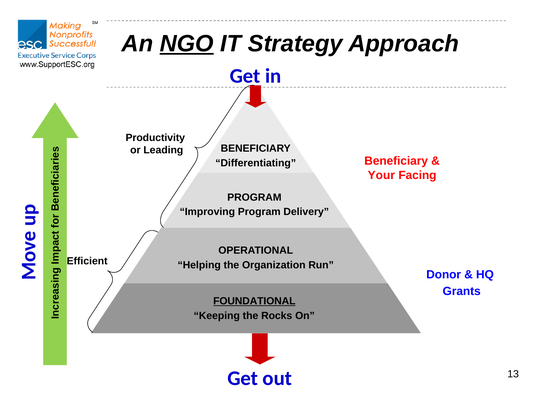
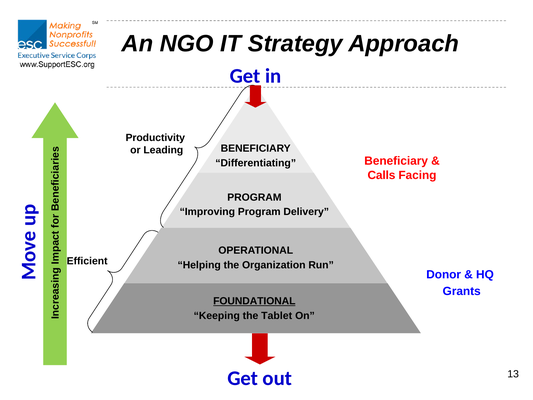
NGO underline: present -> none (187, 44)
Your: Your -> Calls (381, 175)
Rocks: Rocks -> Tablet (277, 316)
